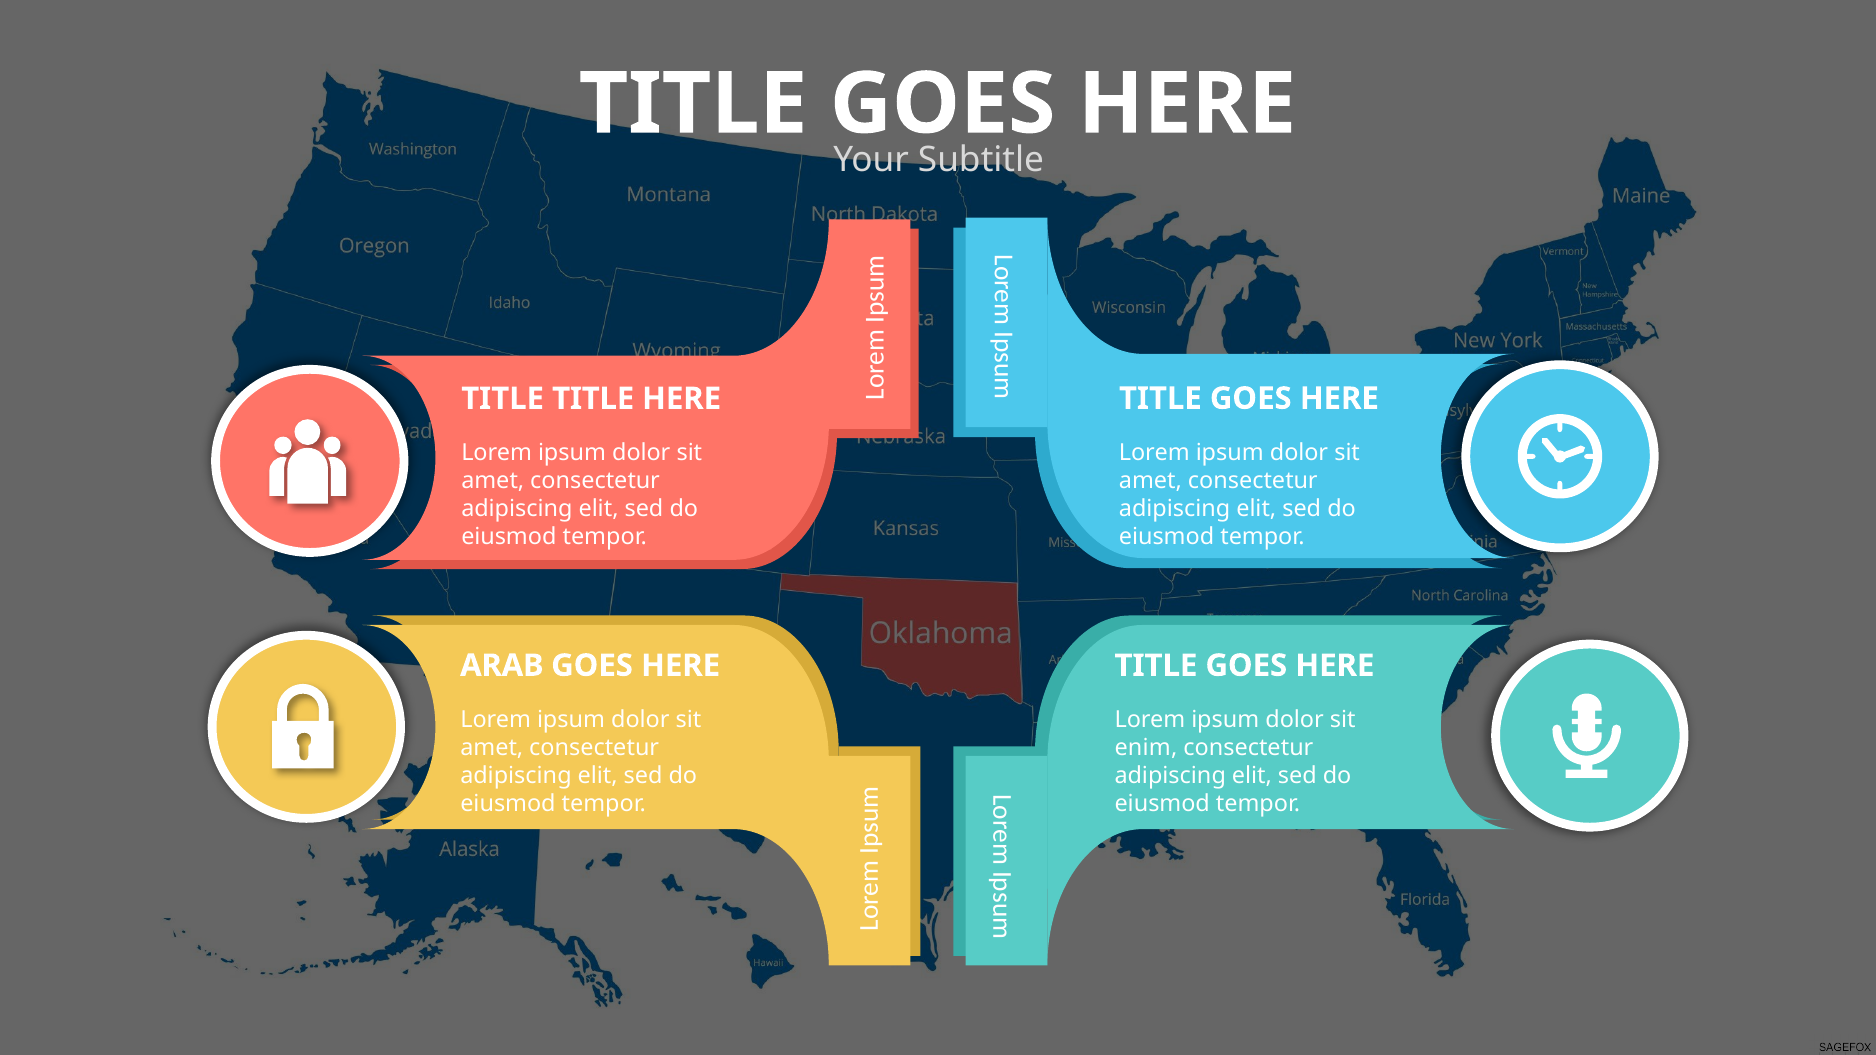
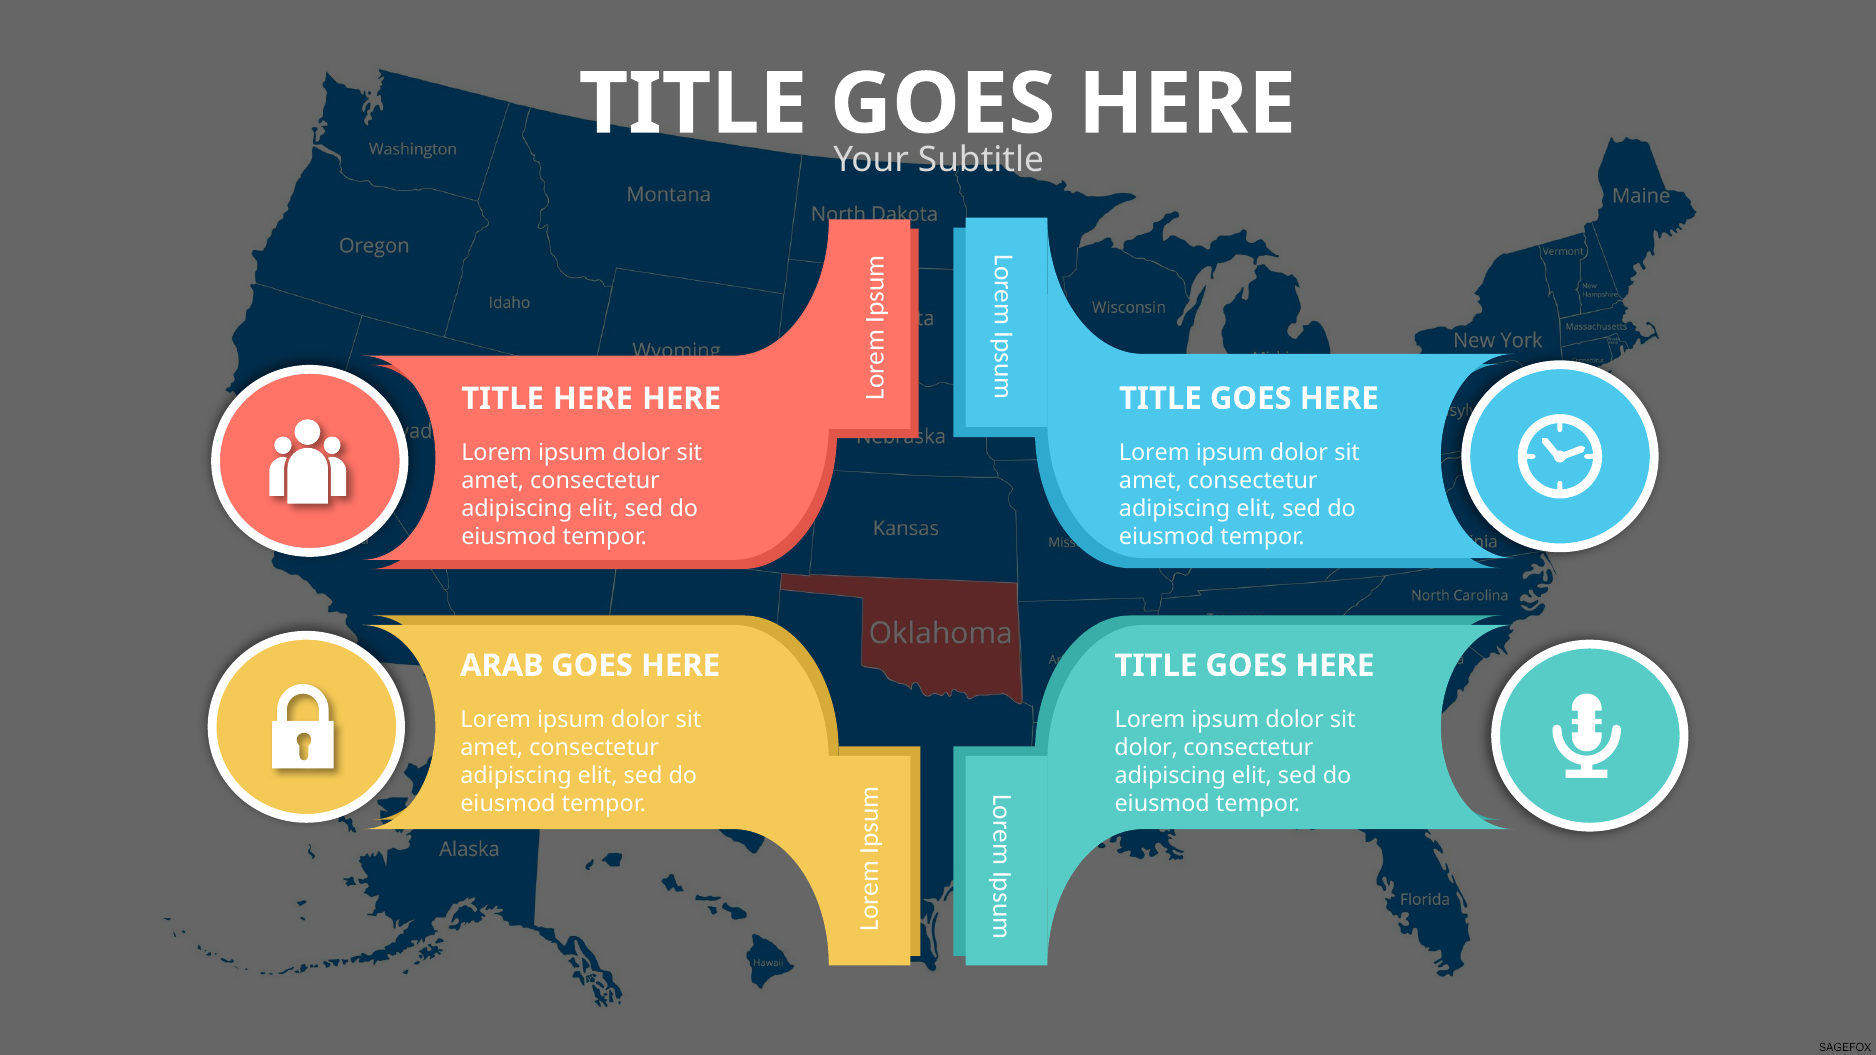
TITLE TITLE: TITLE -> HERE (593, 399)
enim: enim -> dolor (1146, 748)
